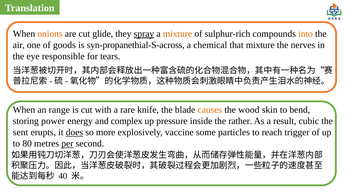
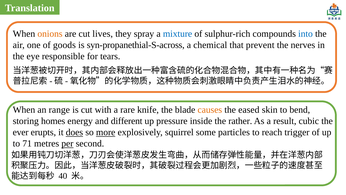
glide: glide -> lives (103, 34)
spray underline: present -> none (144, 34)
mixture colour: orange -> blue (178, 34)
into colour: orange -> blue (305, 34)
that mixture: mixture -> prevent (260, 45)
wood: wood -> eased (249, 110)
power: power -> homes (53, 121)
complex: complex -> different (127, 121)
sent: sent -> ever (21, 132)
more underline: none -> present (106, 132)
vaccine: vaccine -> squirrel (179, 132)
80: 80 -> 71 (27, 143)
